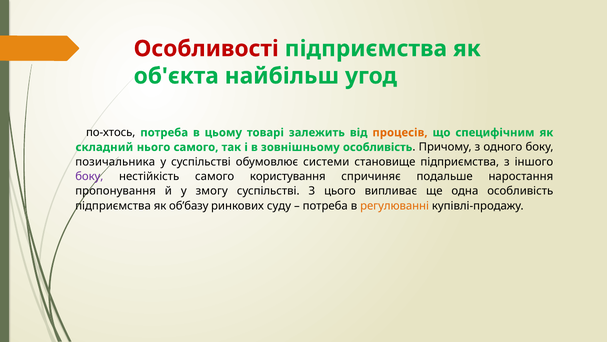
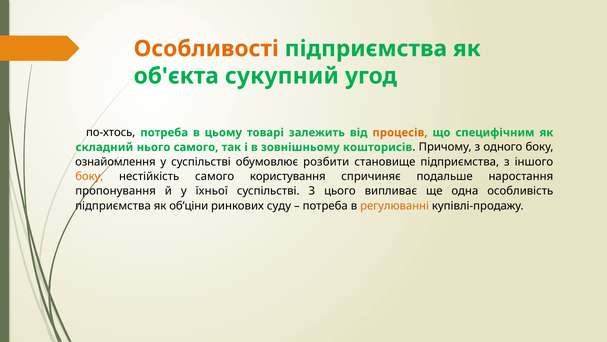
Особливості colour: red -> orange (206, 49)
найбільш: найбільш -> сукупний (282, 76)
зовнішньому особливість: особливість -> кошторисів (378, 147)
позичальника: позичальника -> ознайомлення (115, 162)
системи: системи -> розбити (326, 162)
боку colour: purple -> orange (89, 176)
змогу: змогу -> їхньої (212, 191)
об’базу: об’базу -> об’ціни (189, 205)
